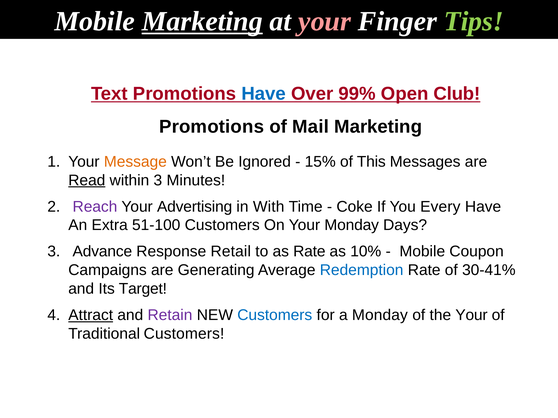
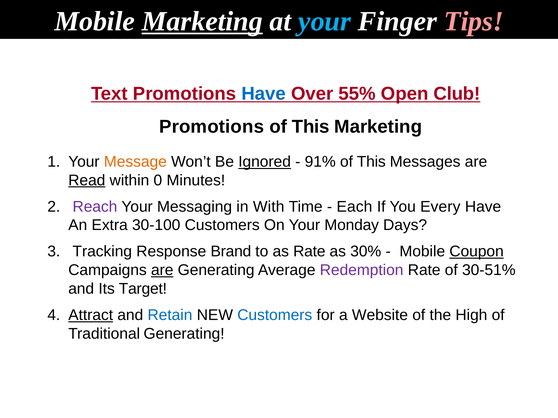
your colour: pink -> light blue (325, 21)
Tips colour: light green -> pink (474, 21)
99%: 99% -> 55% (357, 94)
Mail: Mail -> This (311, 127)
Ignored underline: none -> present (265, 162)
15%: 15% -> 91% (320, 162)
within 3: 3 -> 0 (158, 181)
Advertising: Advertising -> Messaging (195, 207)
Coke: Coke -> Each (354, 207)
51-100: 51-100 -> 30-100 (156, 225)
Advance: Advance -> Tracking (102, 252)
Retail: Retail -> Brand (231, 252)
10%: 10% -> 30% (366, 252)
Coupon underline: none -> present (477, 252)
are underline: none -> present (162, 270)
Redemption colour: blue -> purple (362, 270)
30-41%: 30-41% -> 30-51% (489, 270)
Retain colour: purple -> blue (170, 315)
a Monday: Monday -> Website (380, 315)
the Your: Your -> High (471, 315)
Traditional Customers: Customers -> Generating (184, 334)
